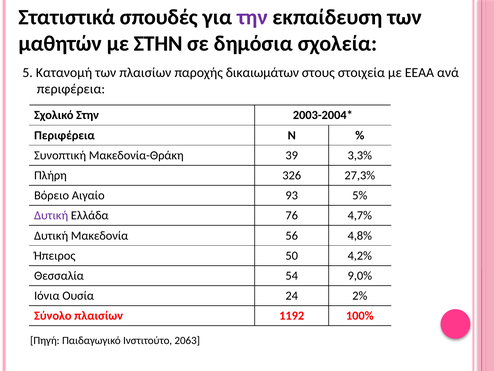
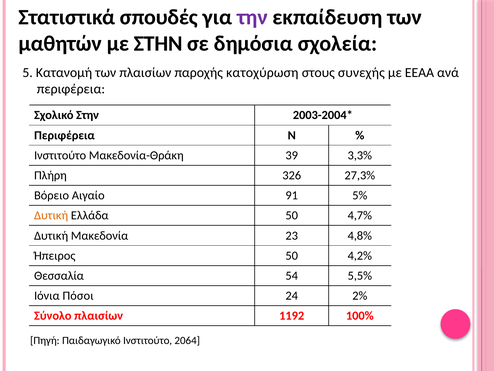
δικαιωμάτων: δικαιωμάτων -> κατοχύρωση (262, 72)
στοιχεία: στοιχεία -> συνεχής (361, 72)
Συνοπτική: Συνοπτική -> Ινστιτούτο (60, 155)
93: 93 -> 91 (292, 195)
Δυτική colour: purple -> orange (51, 215)
Ελλάδα 76: 76 -> 50 (292, 215)
56: 56 -> 23 (292, 235)
9,0%: 9,0% -> 5,5% (360, 275)
Ουσία: Ουσία -> Πόσοι (78, 295)
2063: 2063 -> 2064 (187, 340)
